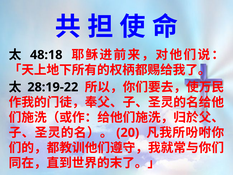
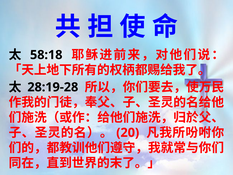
48:18: 48:18 -> 58:18 (46, 55)
28:19-22: 28:19-22 -> 28:19-28 (53, 87)
